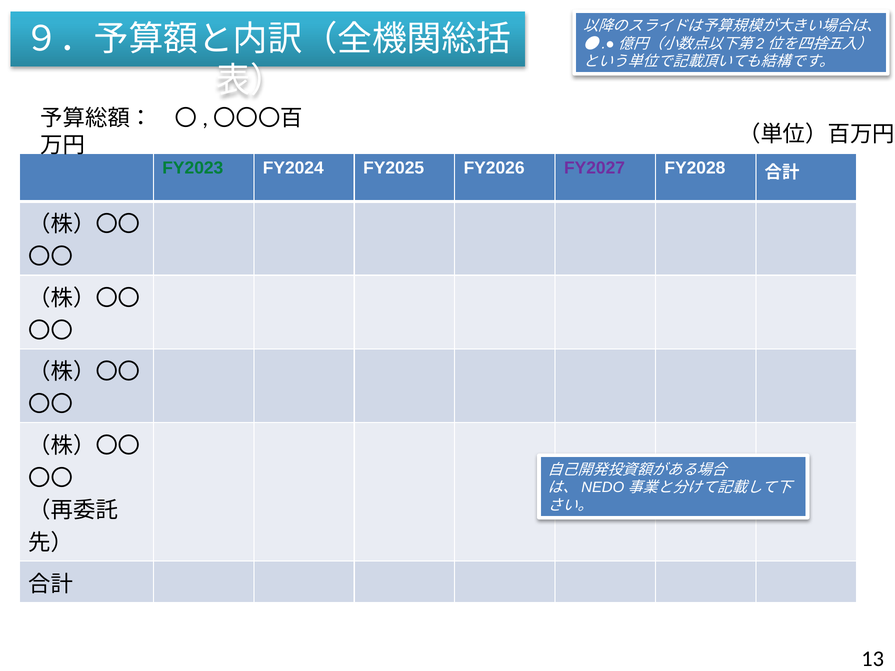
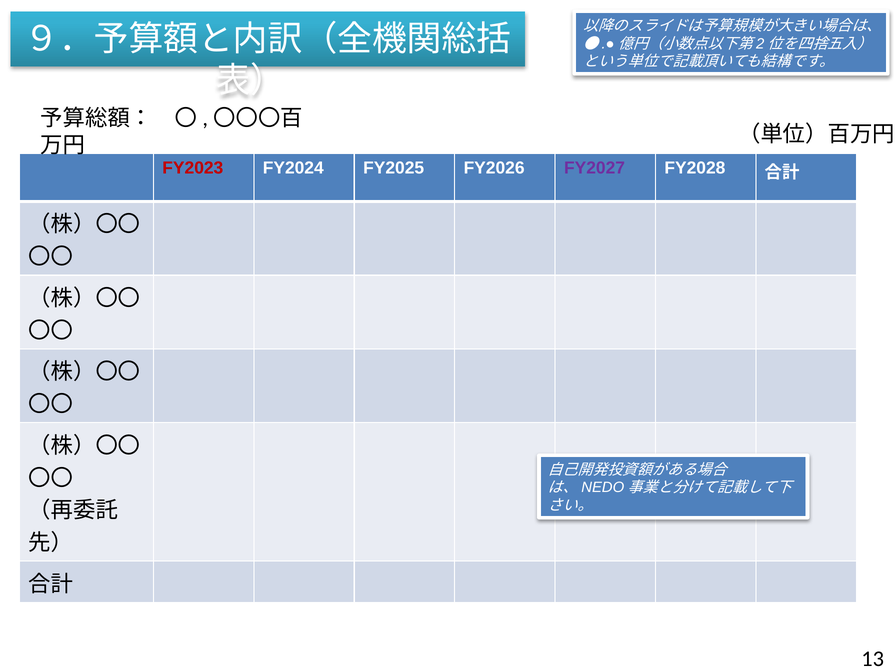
FY2023 colour: green -> red (193, 168)
